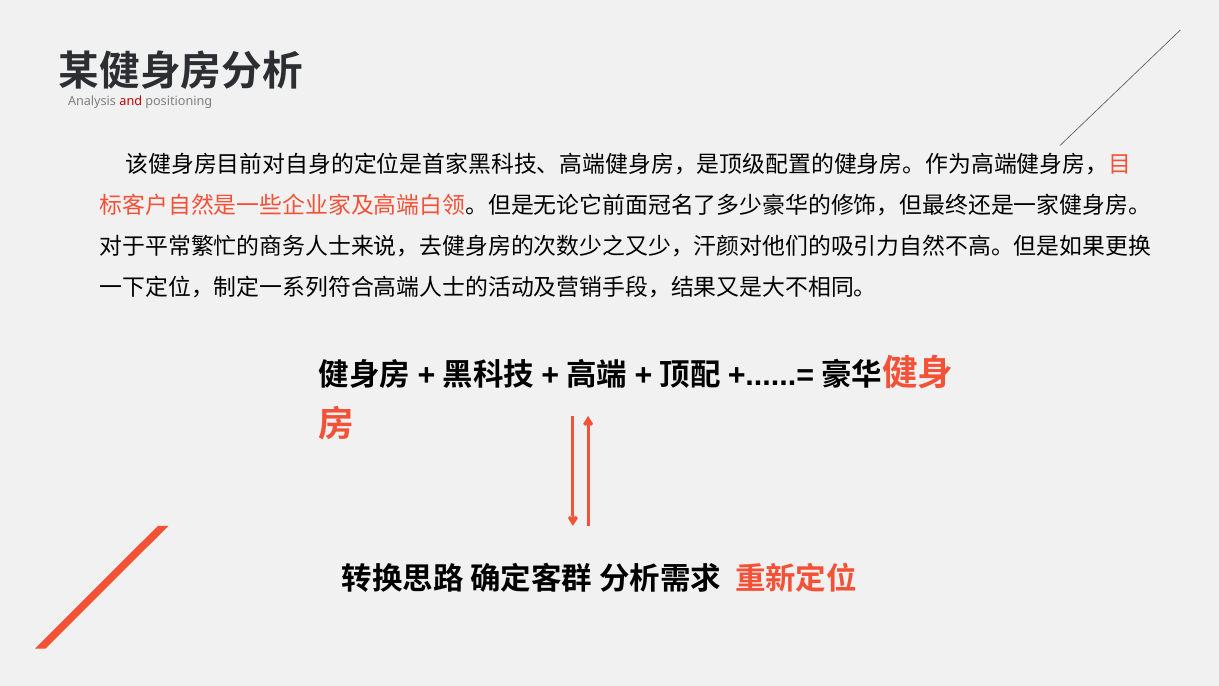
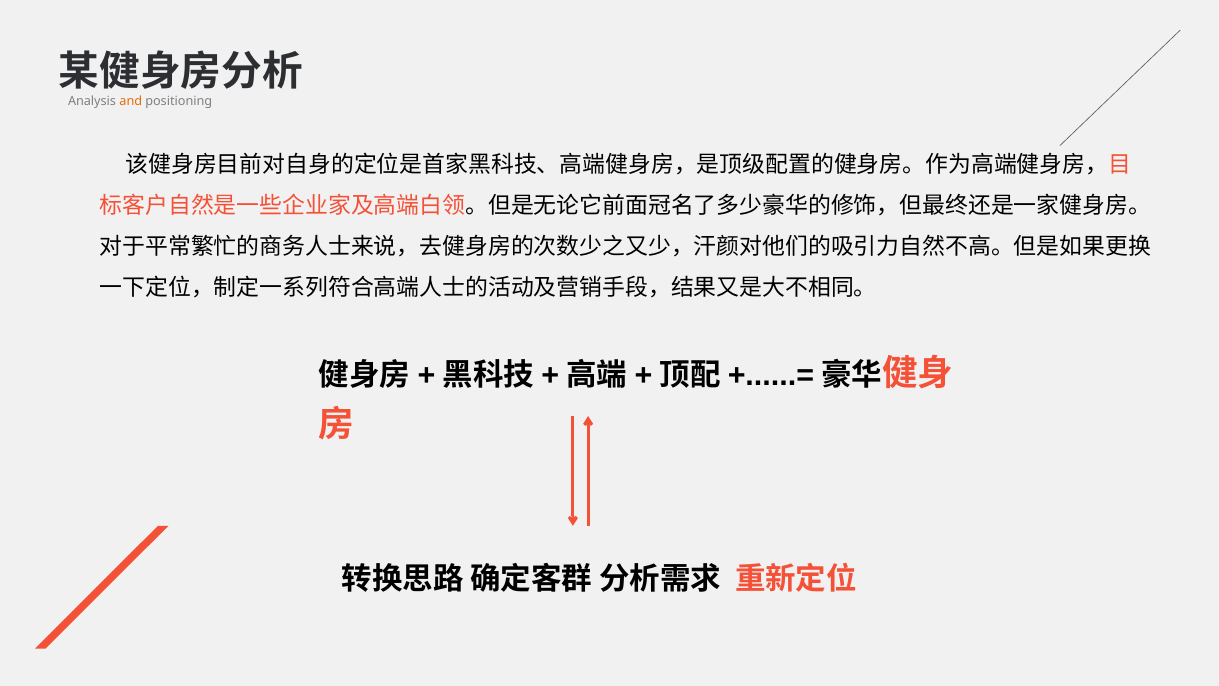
and colour: red -> orange (131, 102)
